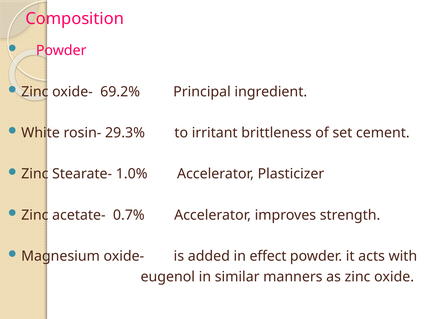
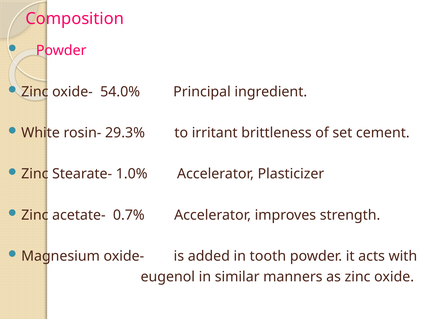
69.2%: 69.2% -> 54.0% (120, 92)
effect: effect -> tooth (268, 256)
